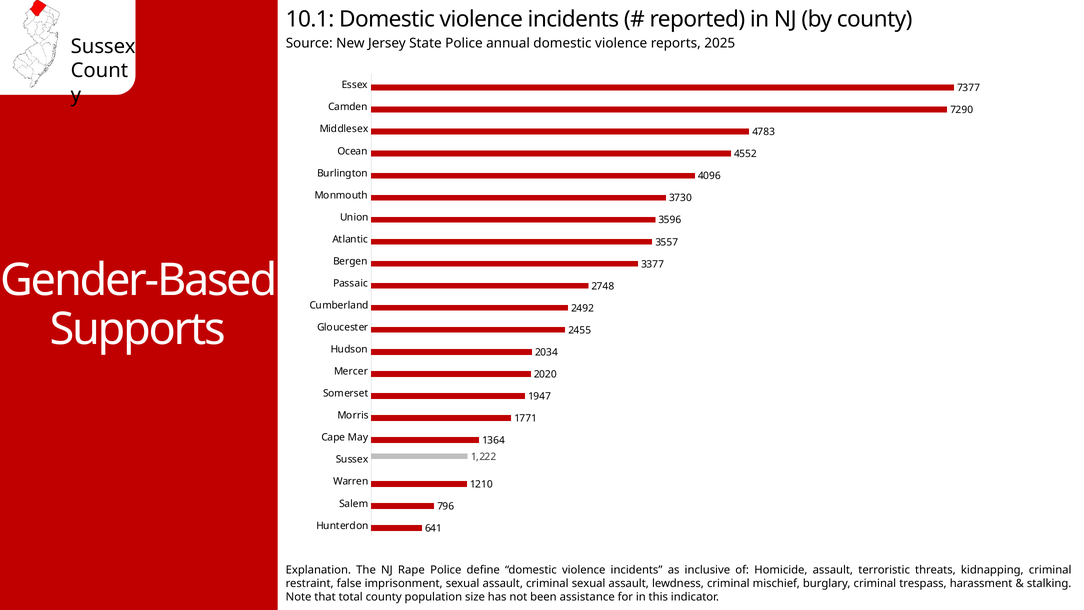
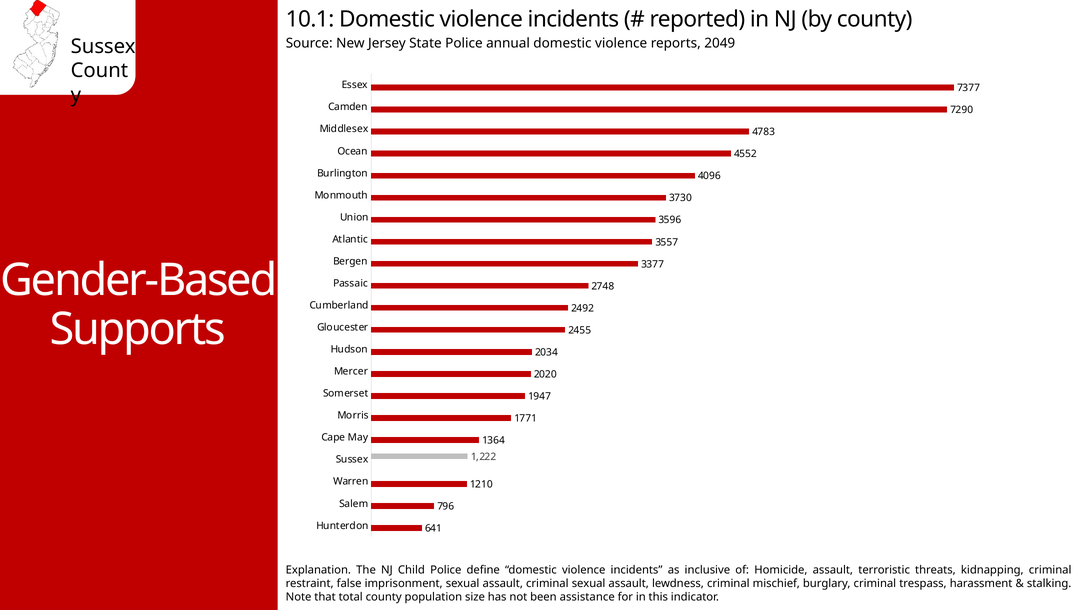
2025: 2025 -> 2049 (720, 43)
Rape: Rape -> Child (411, 570)
